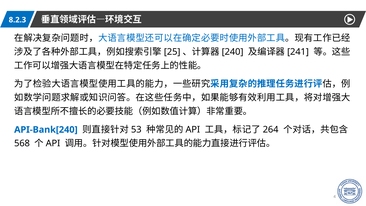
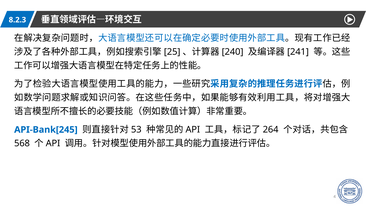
API-Bank[240: API-Bank[240 -> API-Bank[245 (46, 130)
